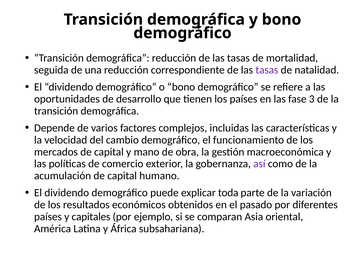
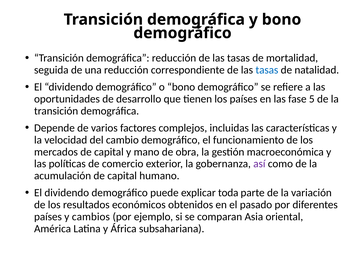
tasas colour: purple -> blue (267, 70)
3: 3 -> 5 (312, 99)
capitales: capitales -> cambios (91, 216)
